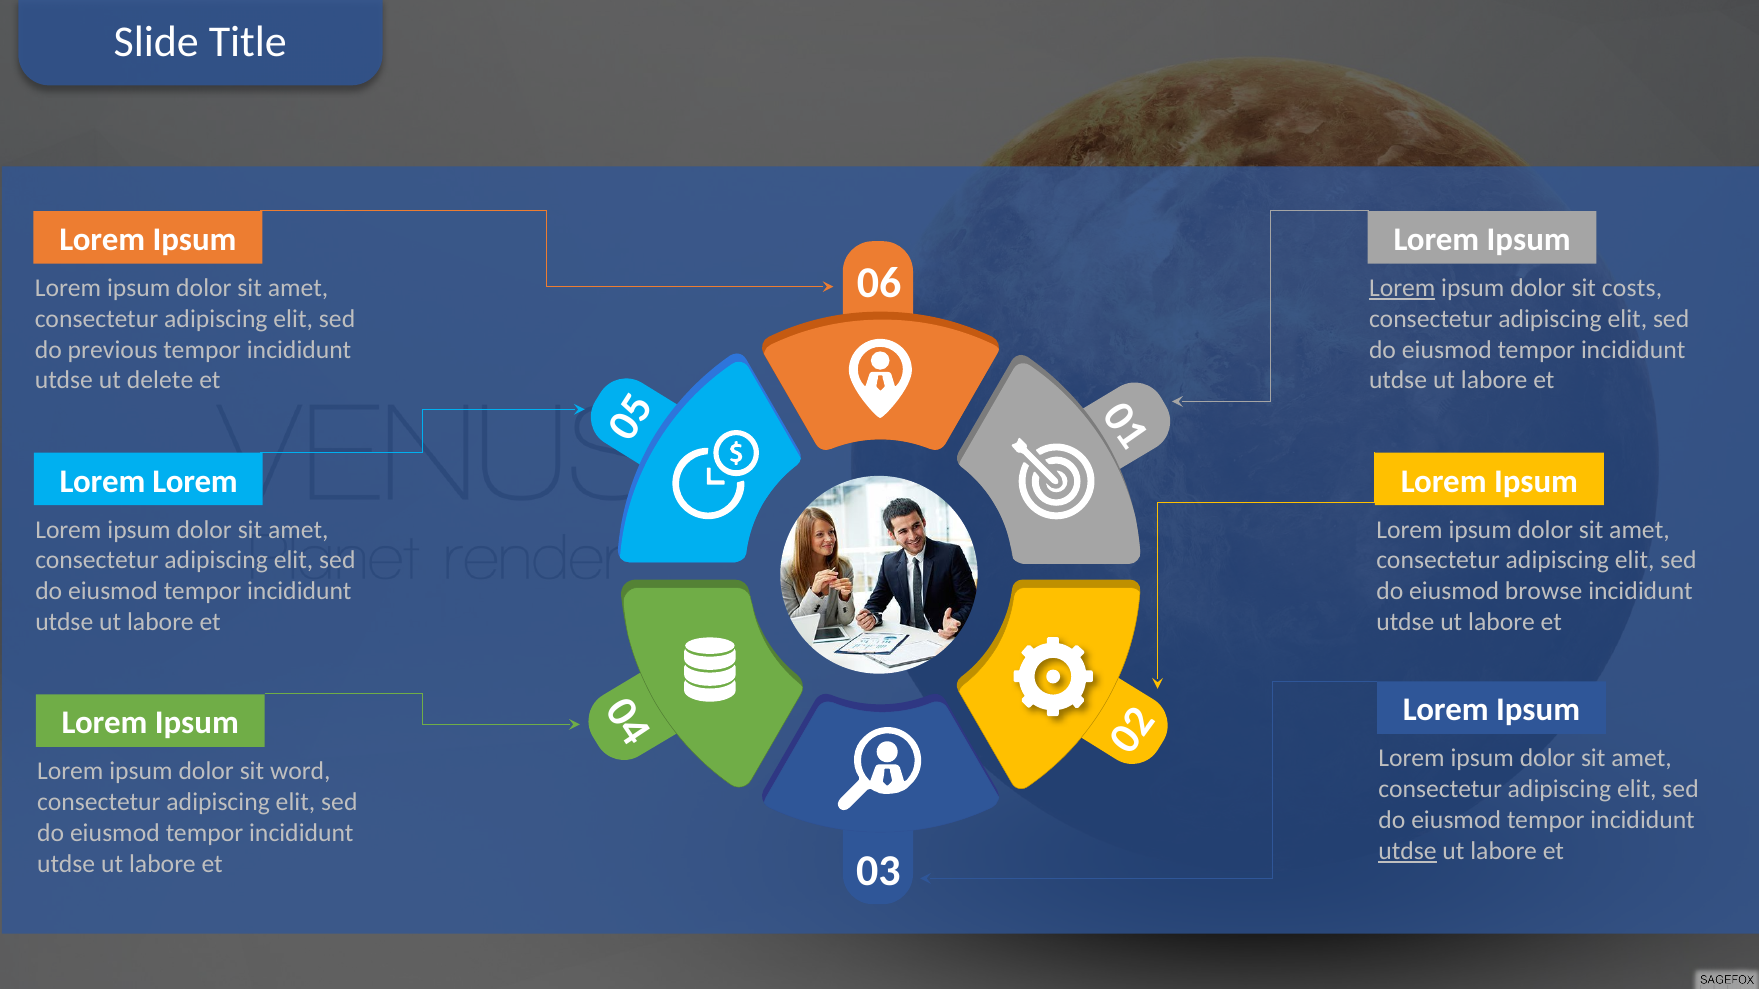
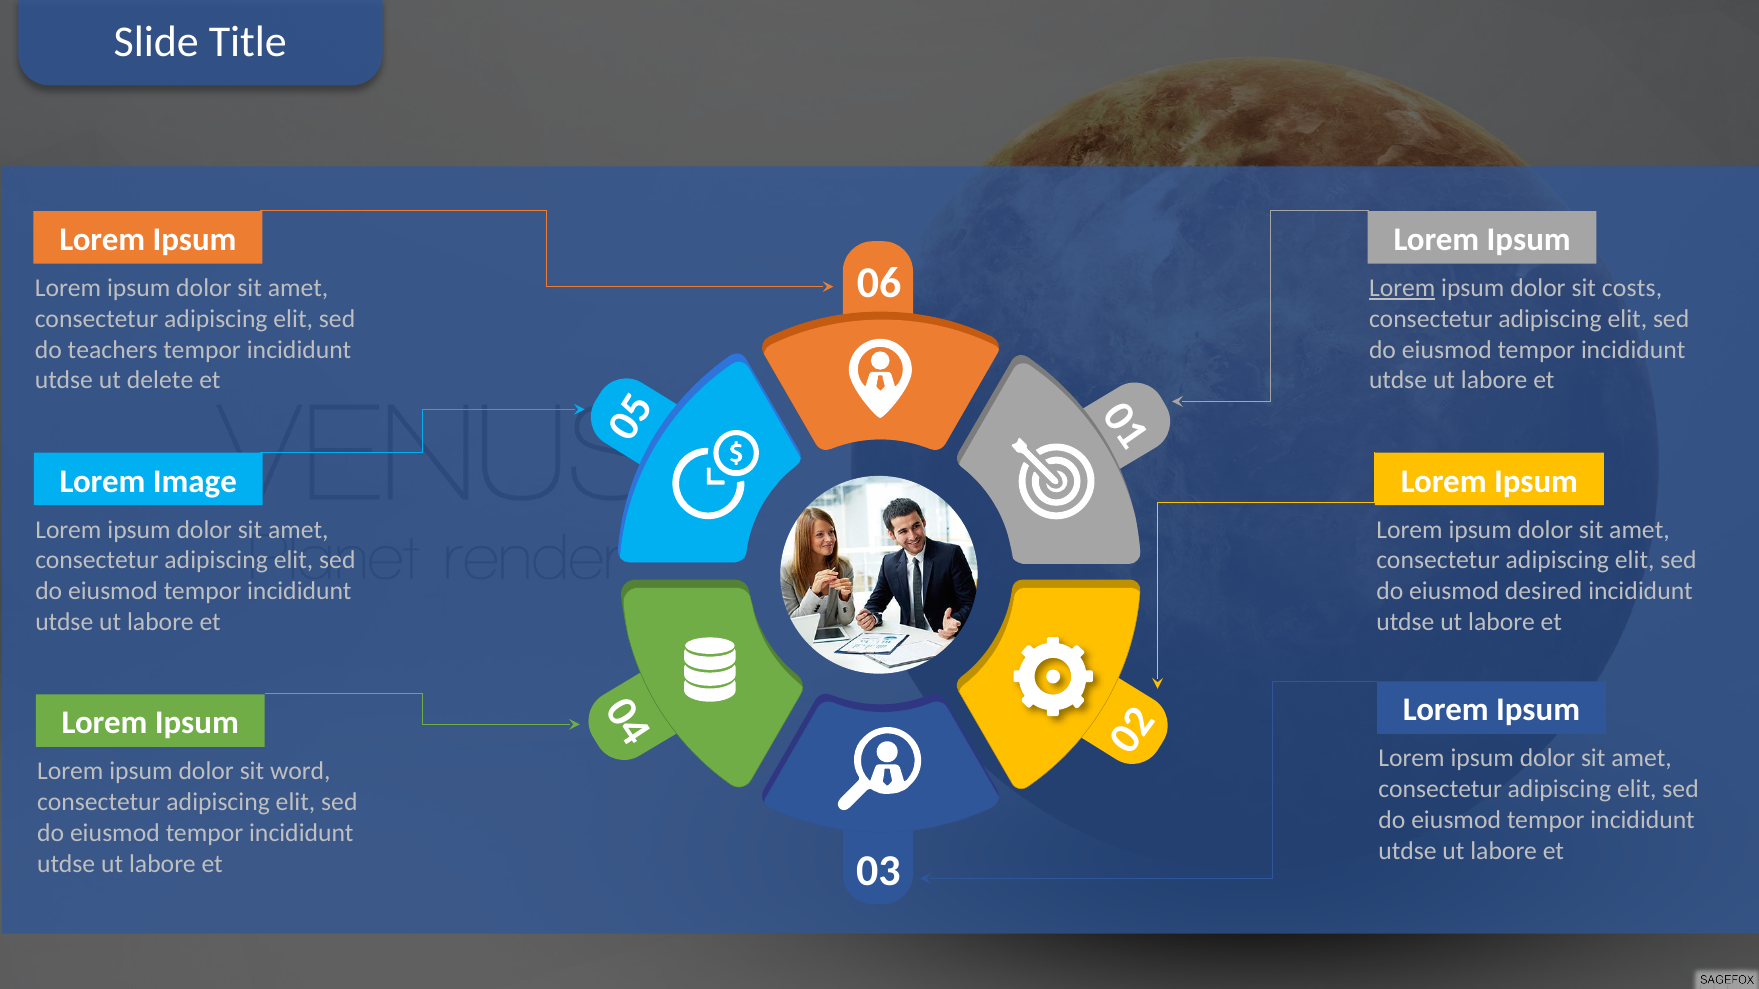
previous: previous -> teachers (113, 350)
Lorem: Lorem -> Image (195, 481)
browse: browse -> desired (1544, 591)
utdse underline: present -> none (1408, 851)
